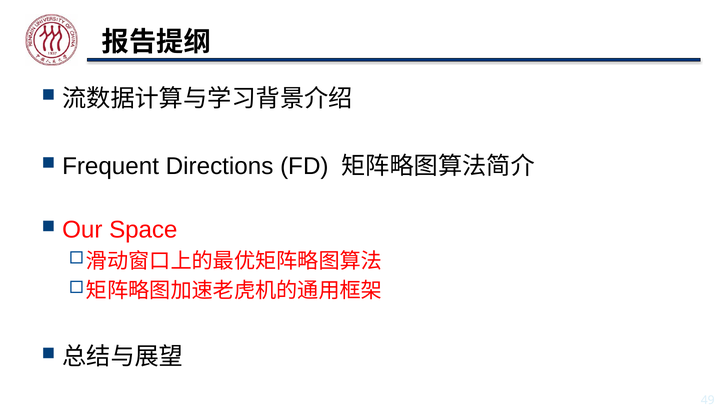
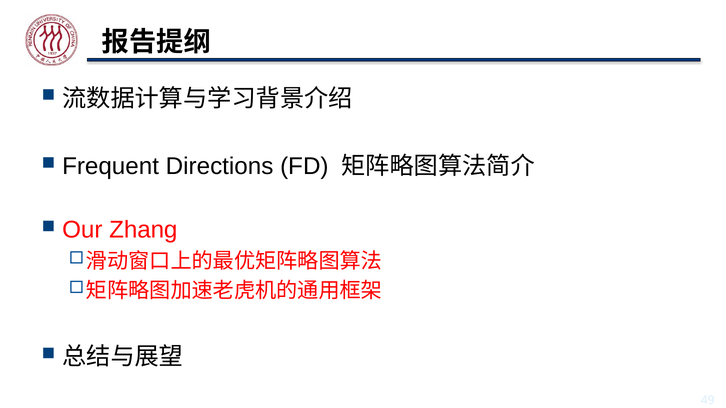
Space: Space -> Zhang (143, 230)
